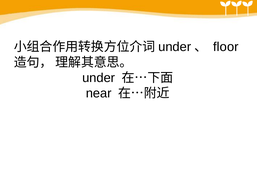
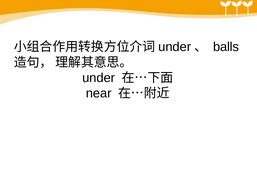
floor: floor -> balls (226, 47)
